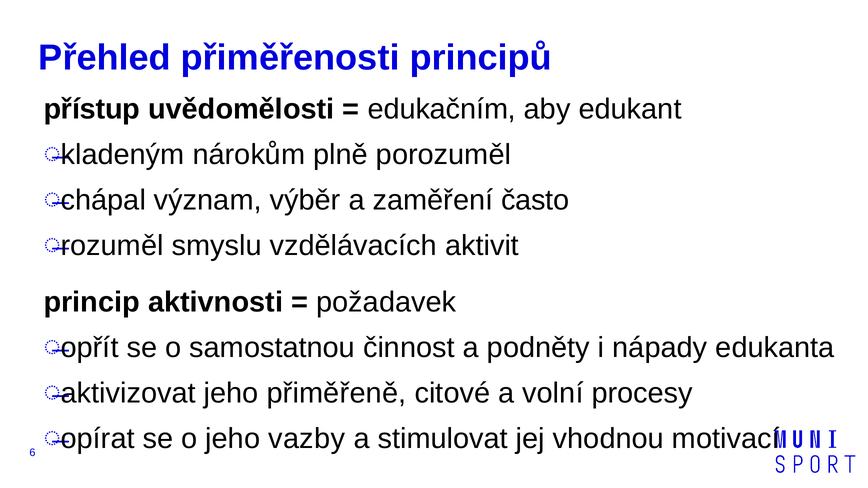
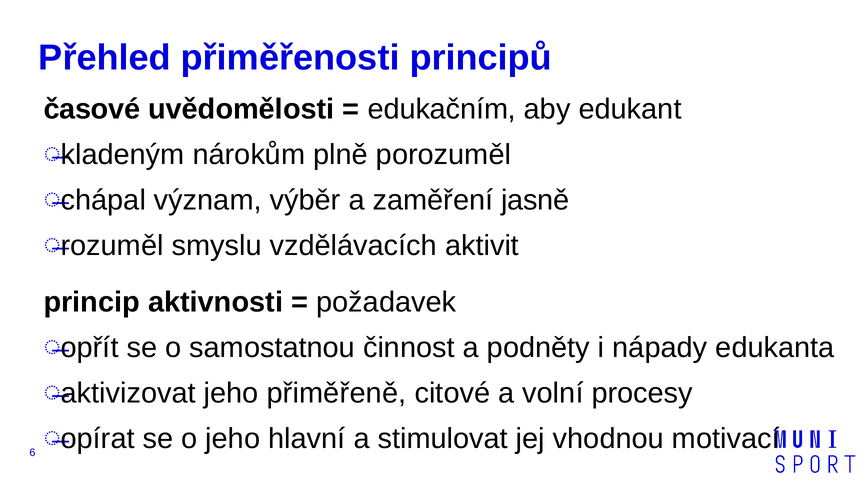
přístup: přístup -> časové (92, 109)
často: často -> jasně (535, 200)
vazby: vazby -> hlavní (307, 439)
